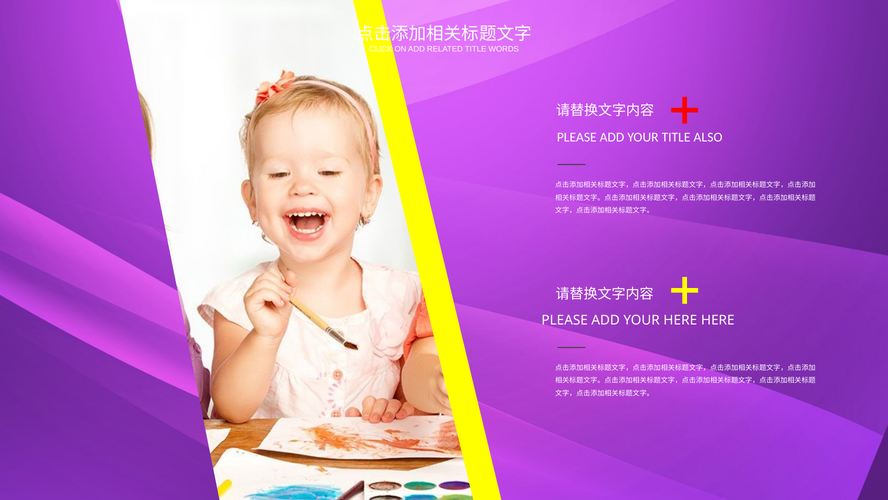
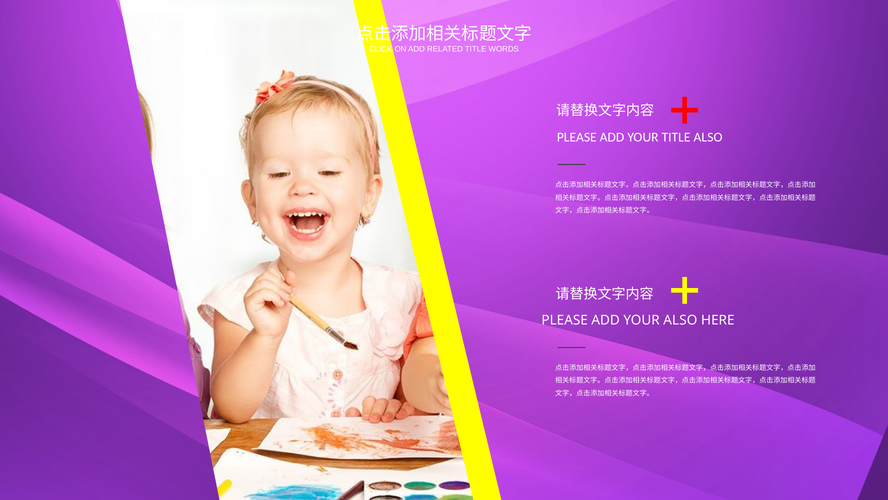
YOUR HERE: HERE -> ALSO (680, 320)
